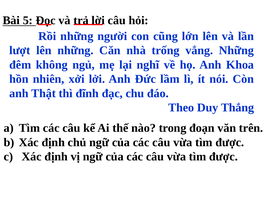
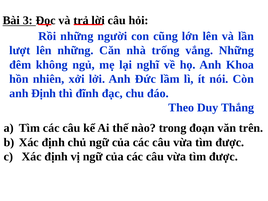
5: 5 -> 3 (28, 20)
anh Thật: Thật -> Định (44, 93)
